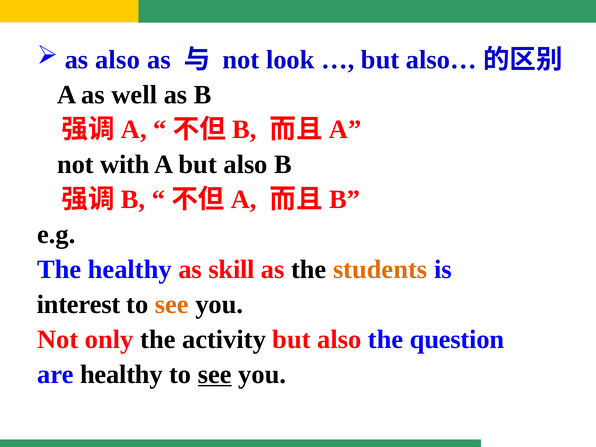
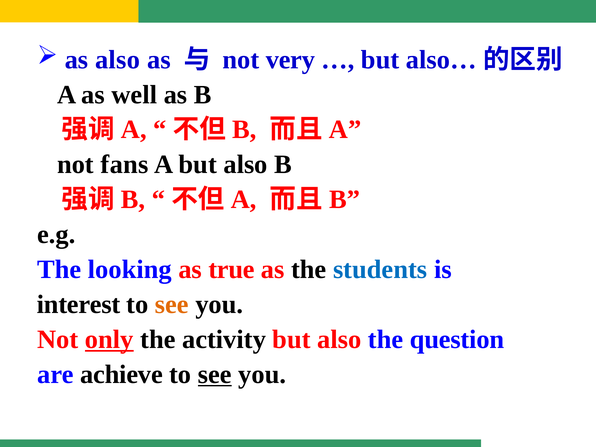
look: look -> very (290, 60)
with: with -> fans (125, 165)
The healthy: healthy -> looking (130, 269)
skill: skill -> true (231, 269)
students colour: orange -> blue (380, 269)
only underline: none -> present (109, 339)
are healthy: healthy -> achieve (121, 374)
